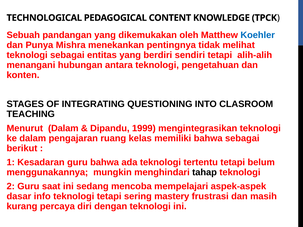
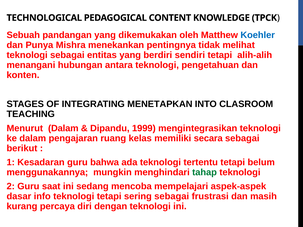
QUESTIONING: QUESTIONING -> MENETAPKAN (160, 104)
memiliki bahwa: bahwa -> secara (208, 138)
tahap colour: black -> green (205, 172)
sering mastery: mastery -> sebagai (172, 197)
